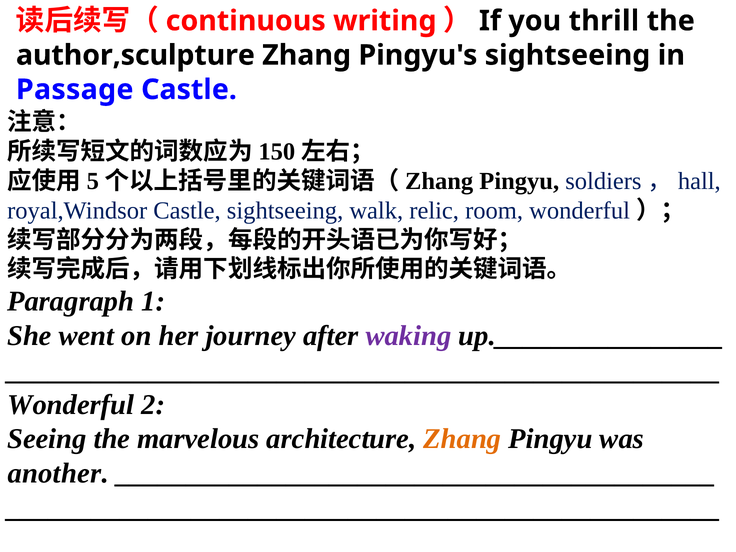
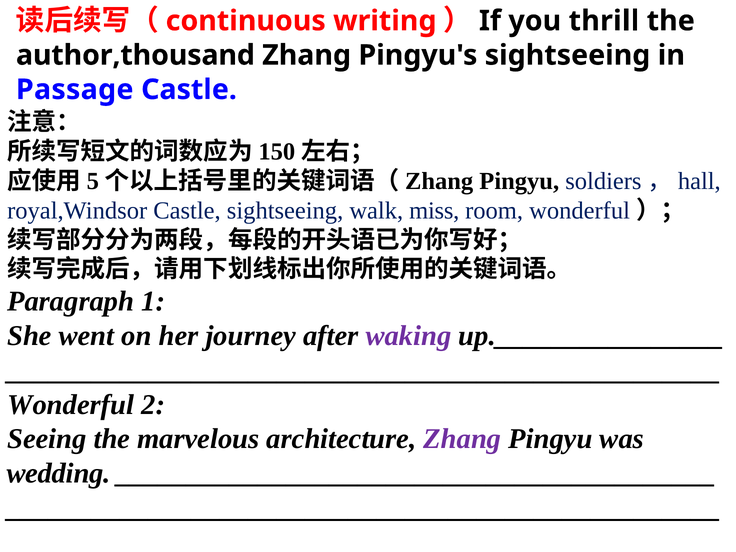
author,sculpture: author,sculpture -> author,thousand (135, 55)
relic: relic -> miss (434, 210)
Zhang colour: orange -> purple (462, 439)
another: another -> wedding (58, 473)
